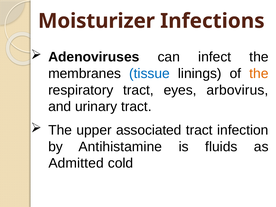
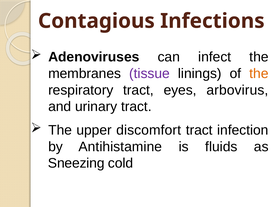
Moisturizer: Moisturizer -> Contagious (96, 21)
tissue colour: blue -> purple (149, 74)
associated: associated -> discomfort (149, 130)
Admitted: Admitted -> Sneezing (76, 163)
